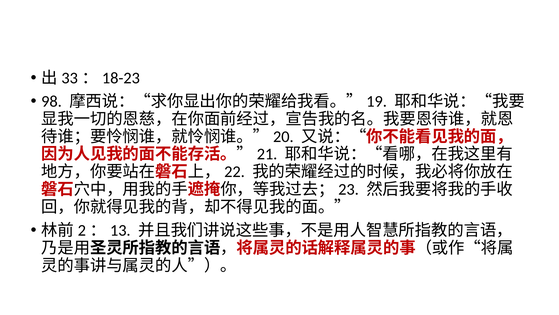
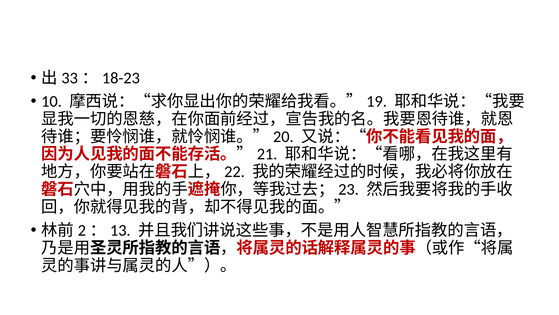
98: 98 -> 10 (52, 101)
